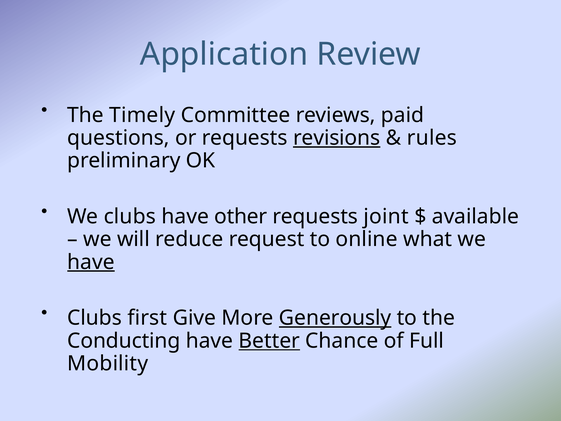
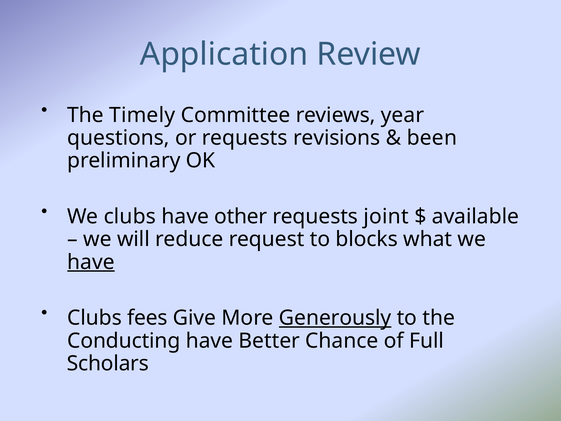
paid: paid -> year (402, 115)
revisions underline: present -> none (337, 138)
rules: rules -> been (432, 138)
online: online -> blocks (367, 239)
first: first -> fees (147, 318)
Better underline: present -> none (269, 341)
Mobility: Mobility -> Scholars (108, 363)
